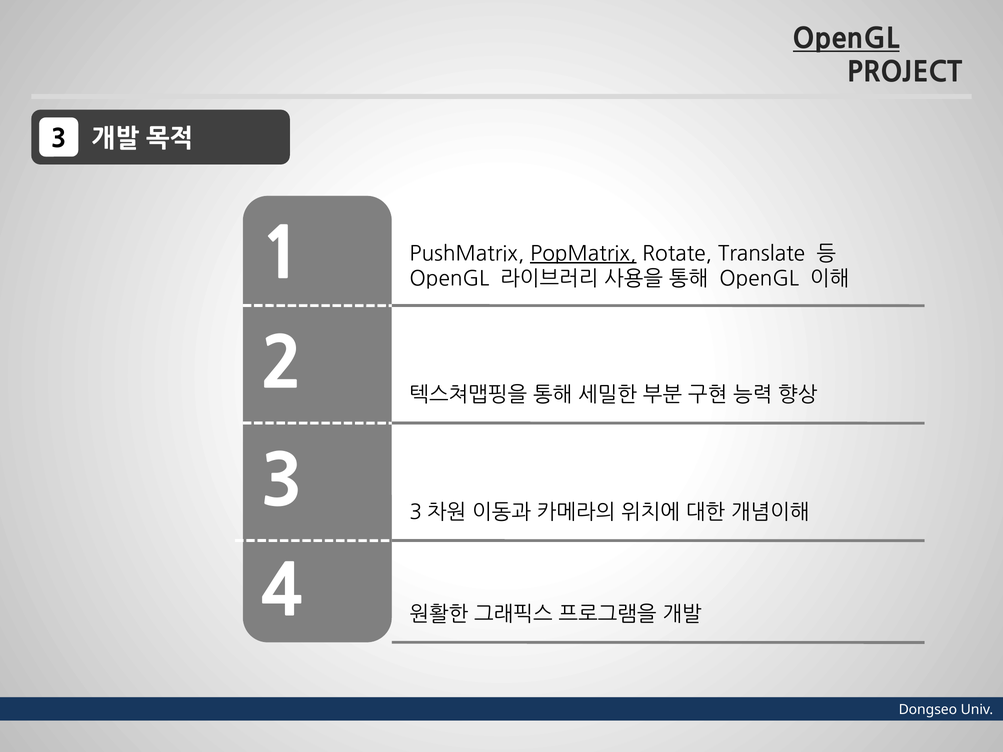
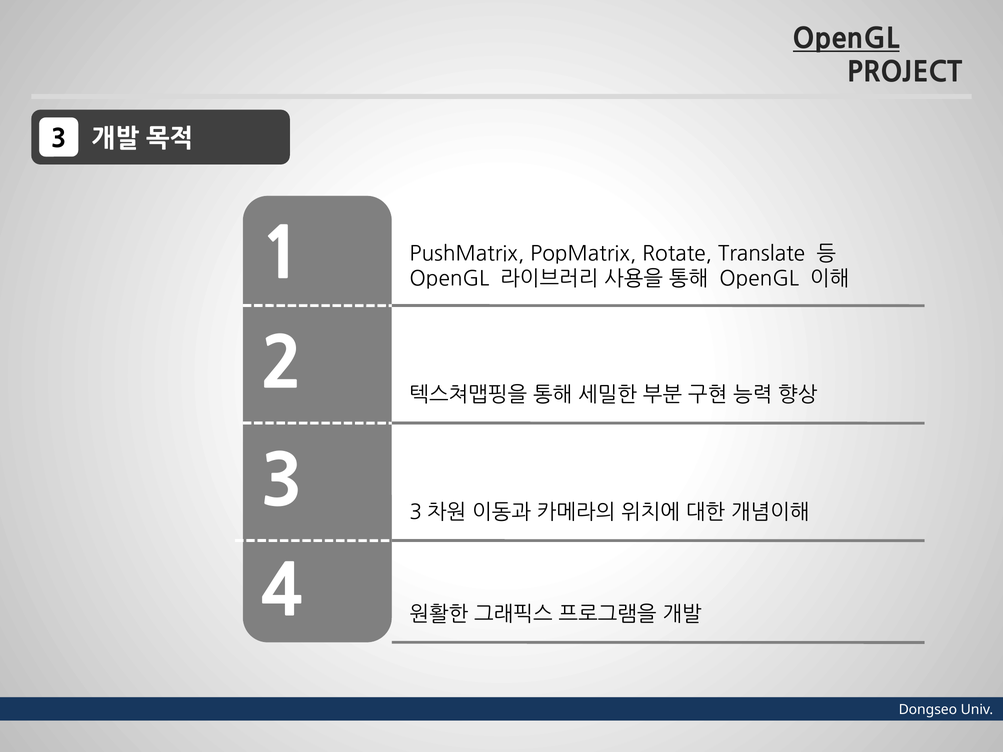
PopMatrix underline: present -> none (583, 254)
